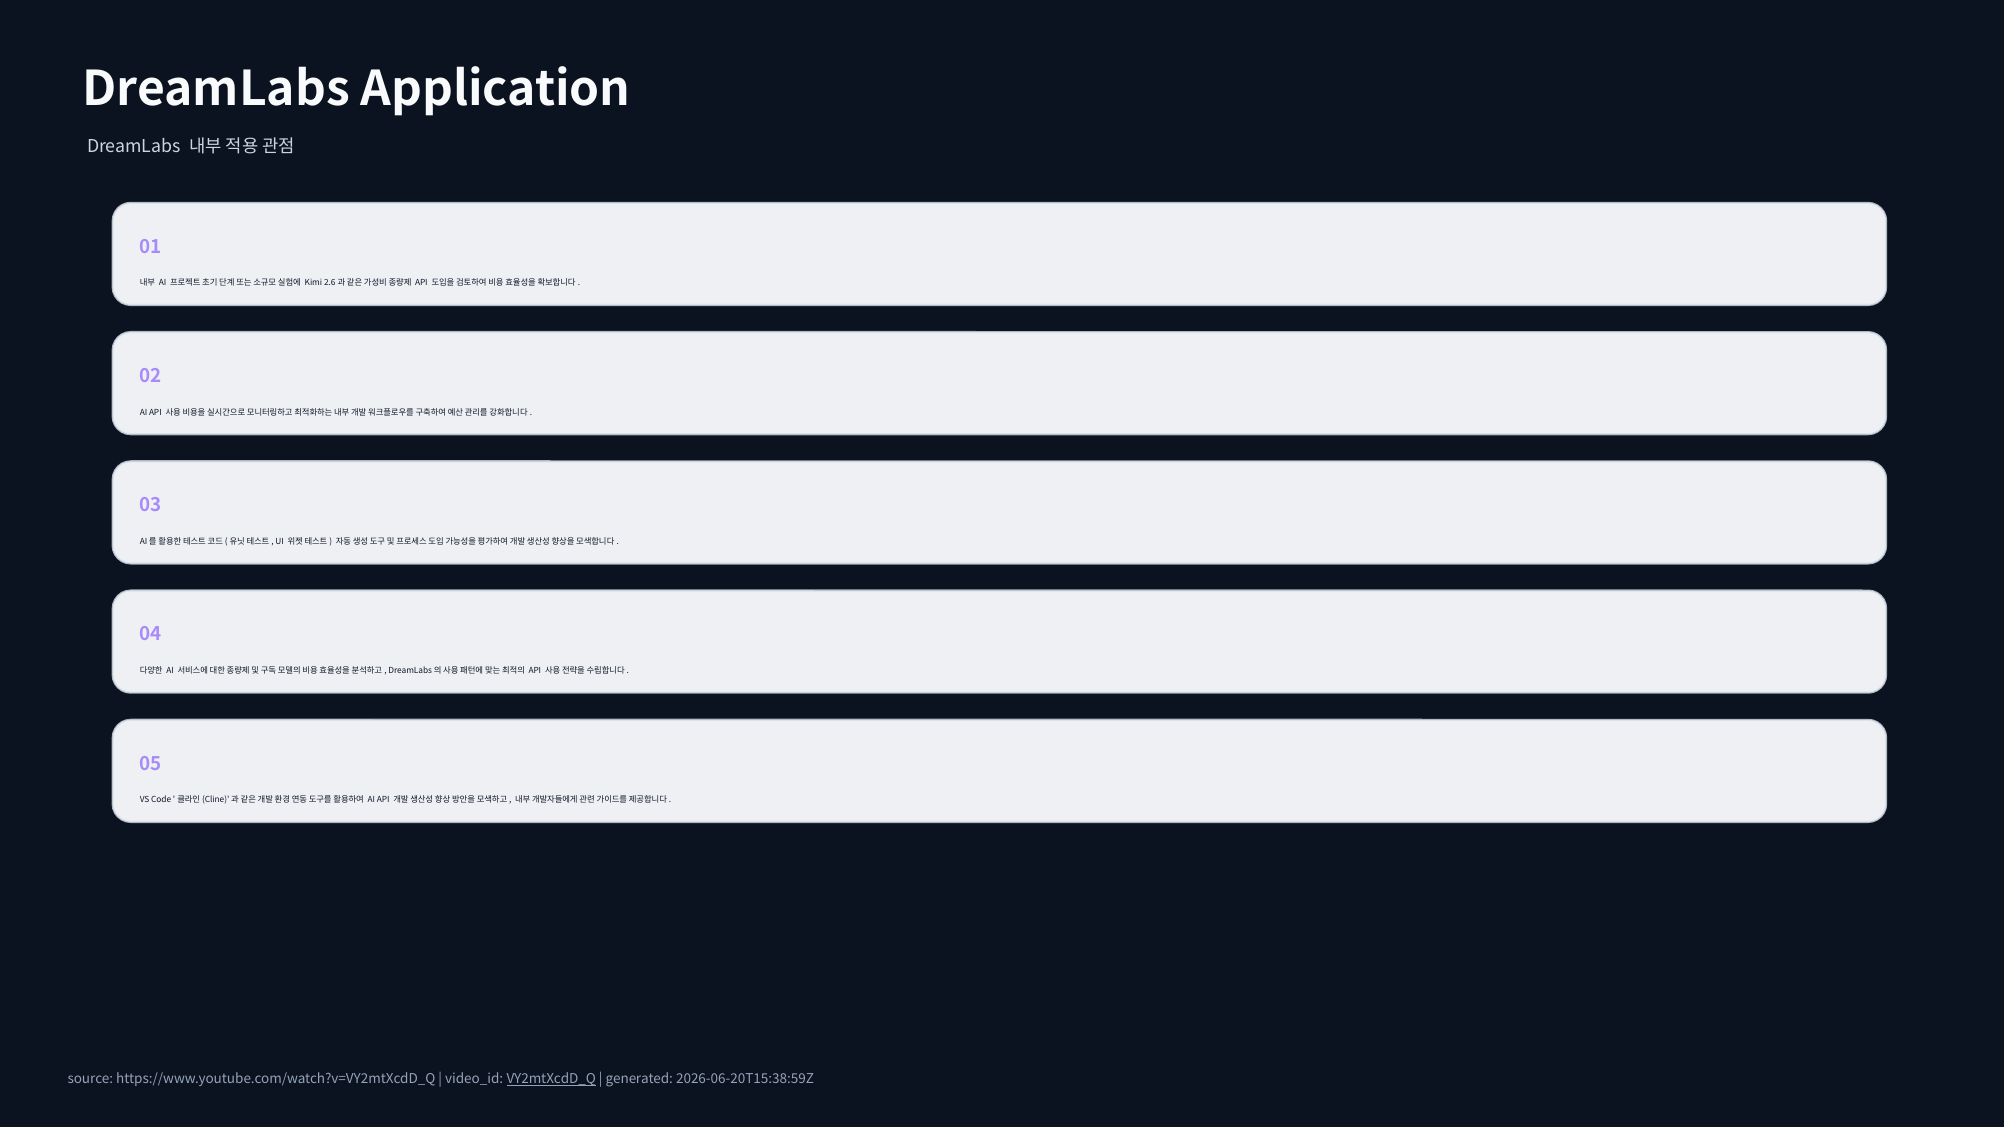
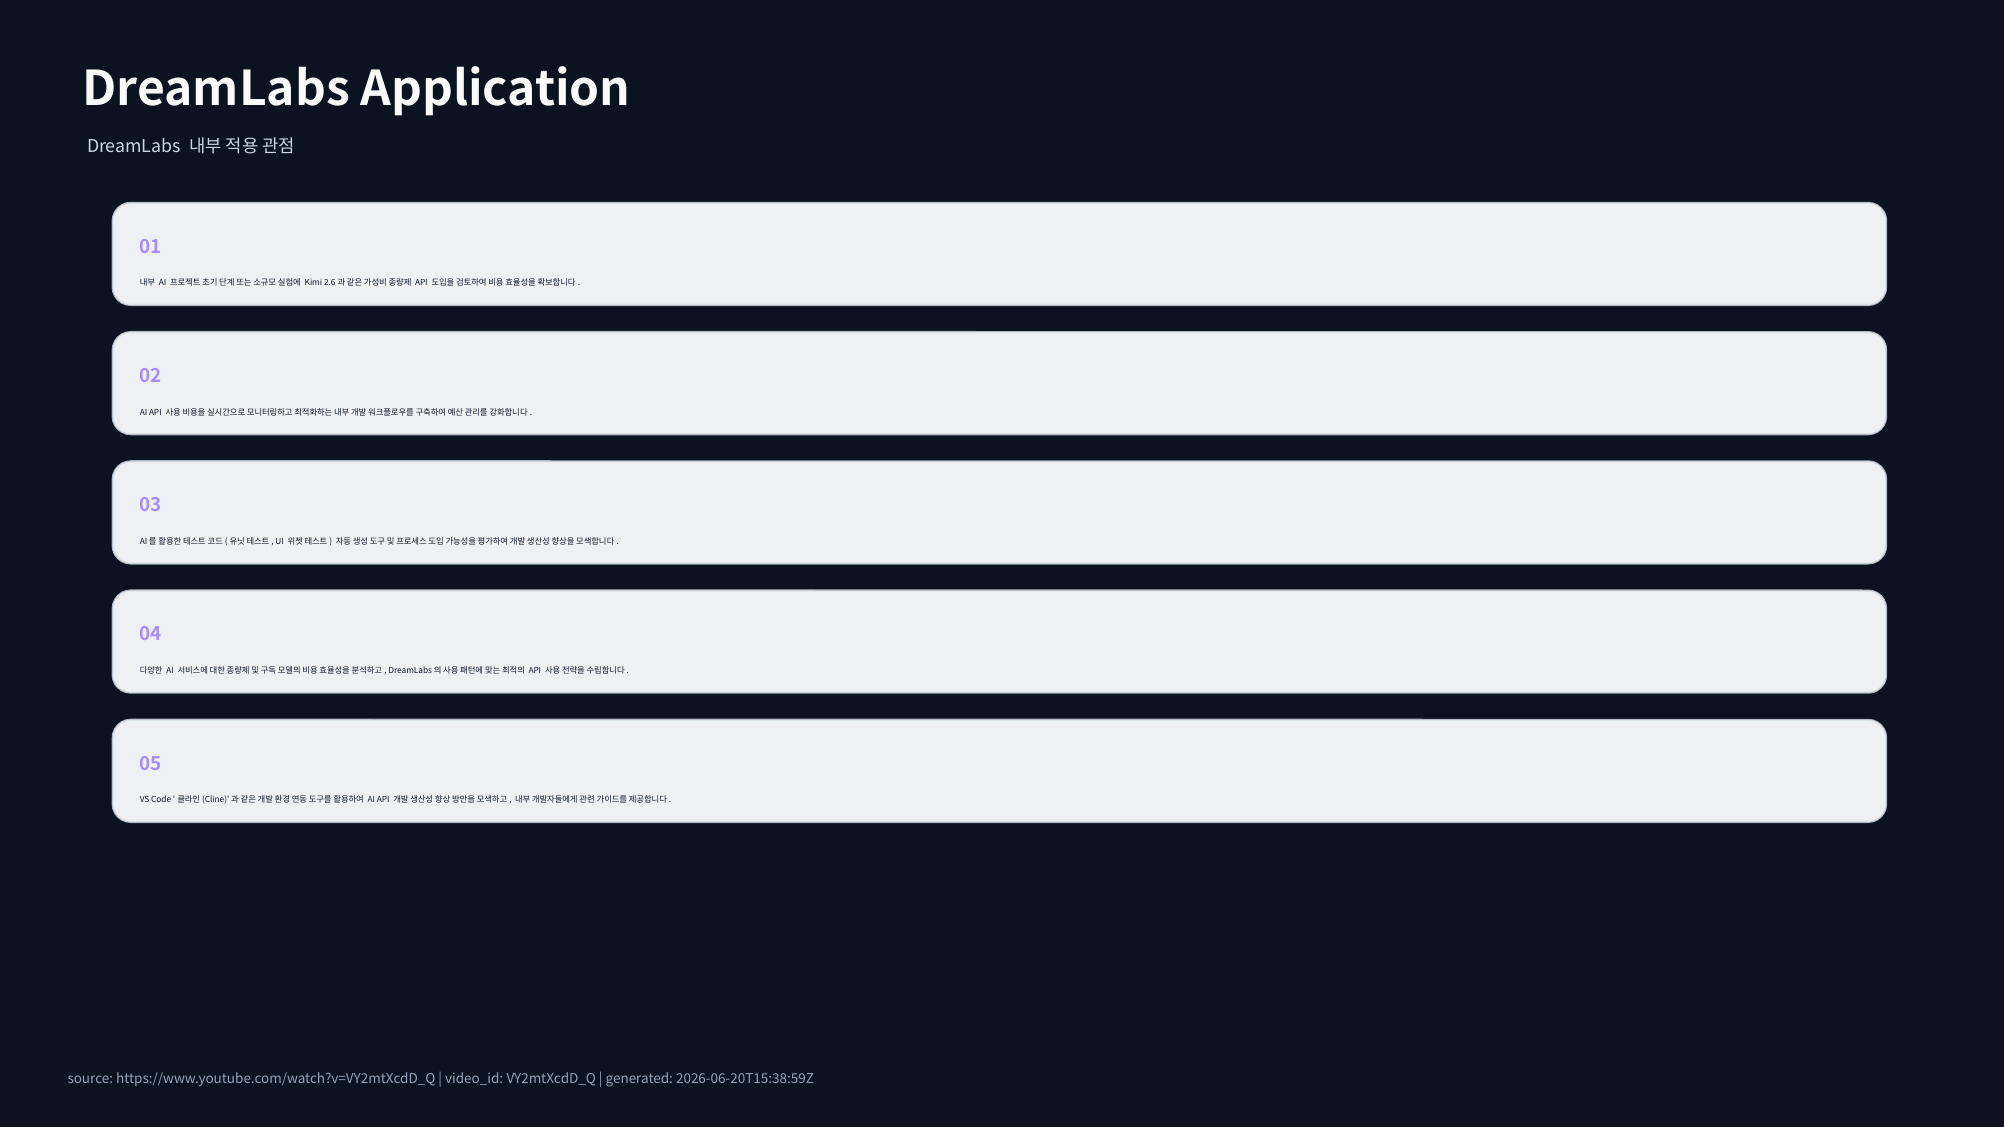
VY2mtXcdD_Q underline: present -> none (551, 1079)
